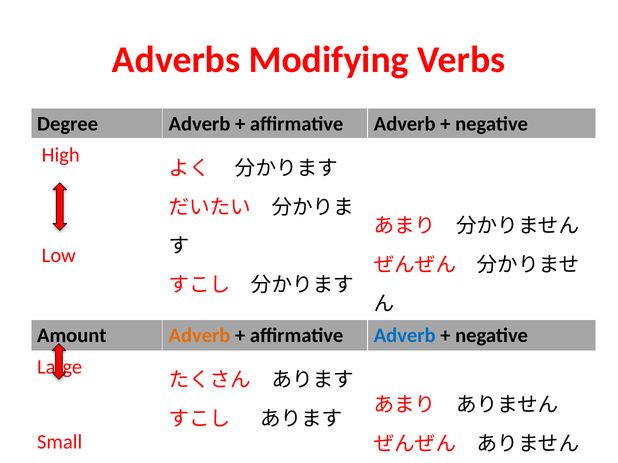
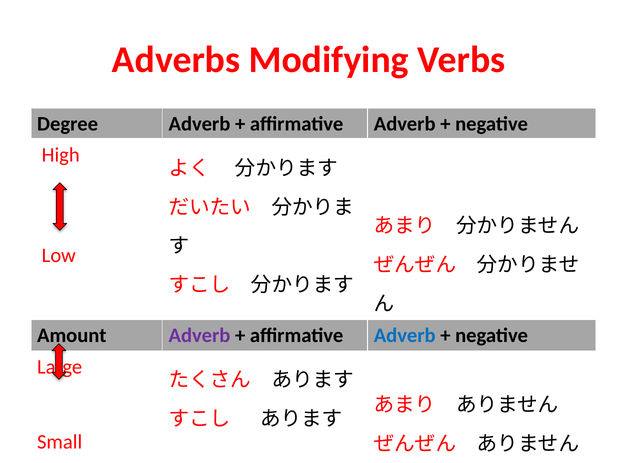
Adverb colour: orange -> purple (199, 336)
